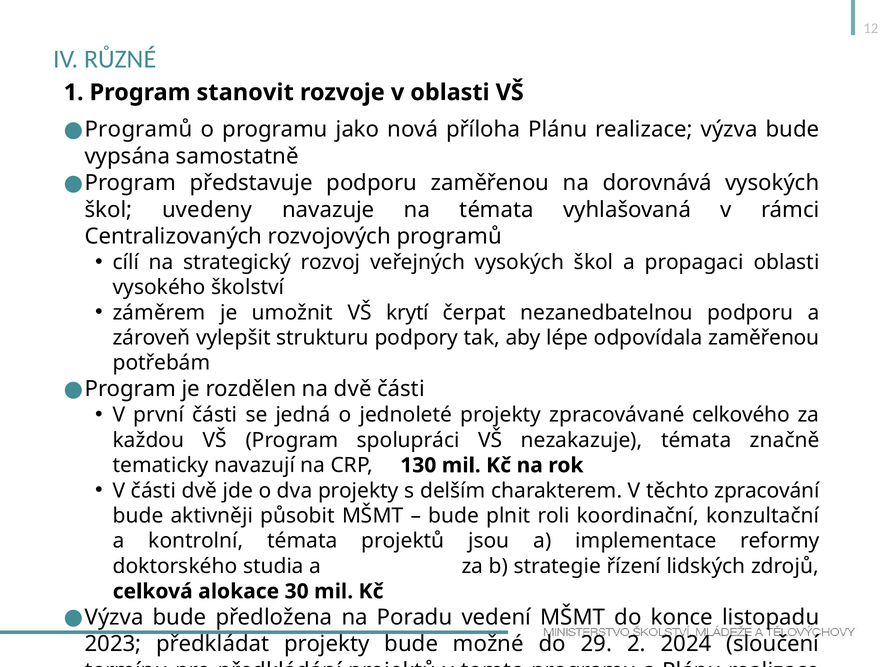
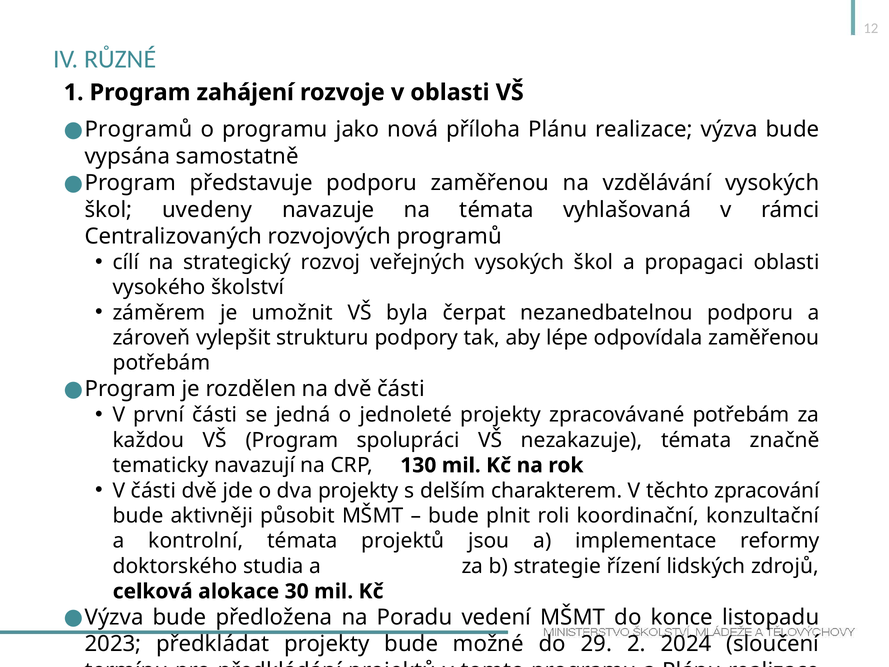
stanovit: stanovit -> zahájení (245, 92)
dorovnává: dorovnává -> vzdělávání (657, 183)
krytí: krytí -> byla (407, 313)
zpracovávané celkového: celkového -> potřebám (741, 415)
